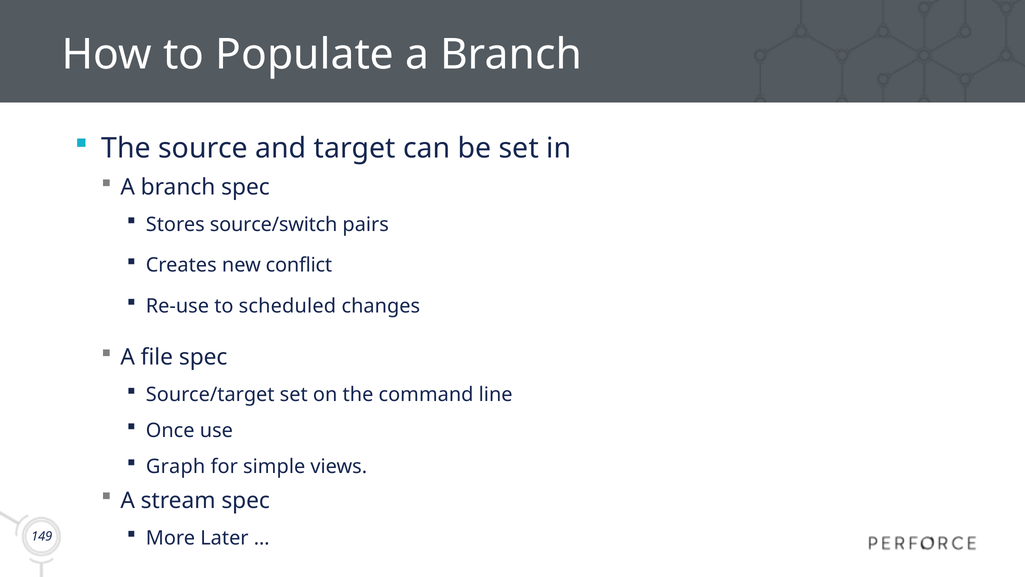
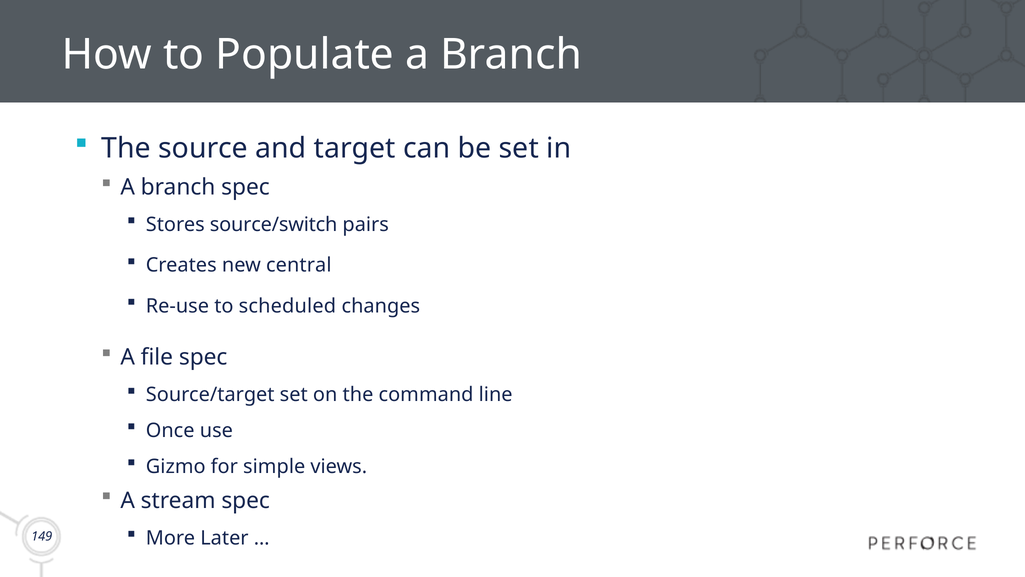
conflict: conflict -> central (299, 265)
Graph: Graph -> Gizmo (176, 466)
